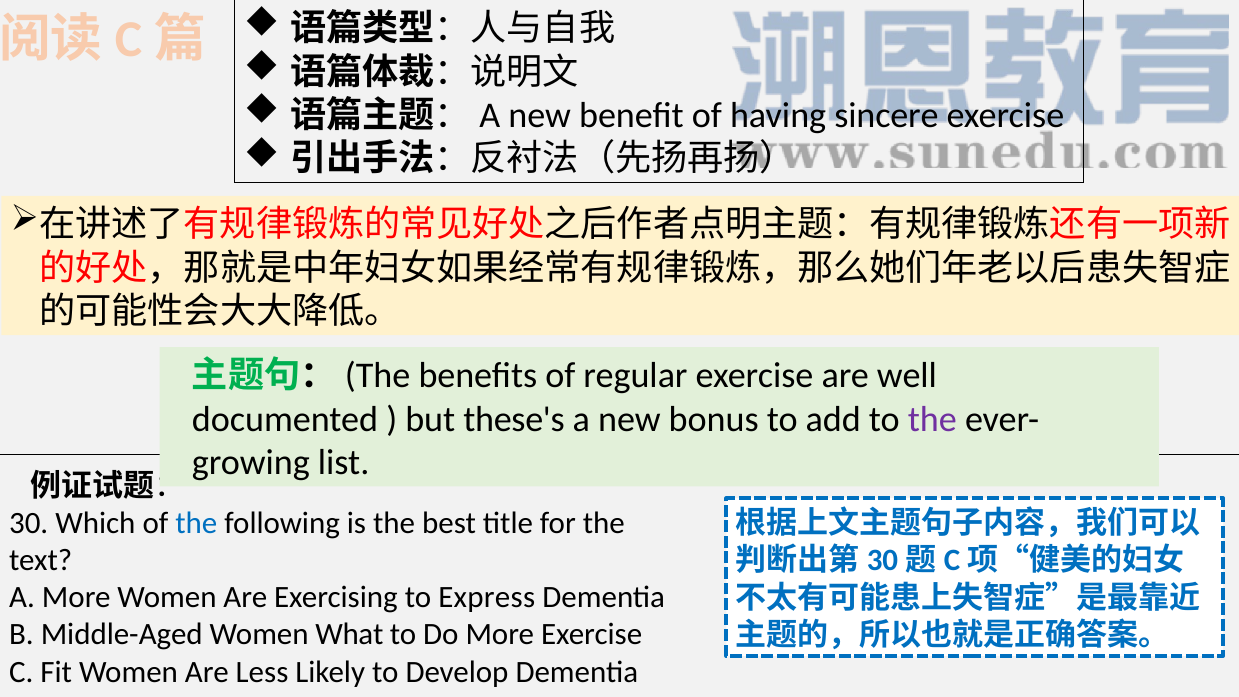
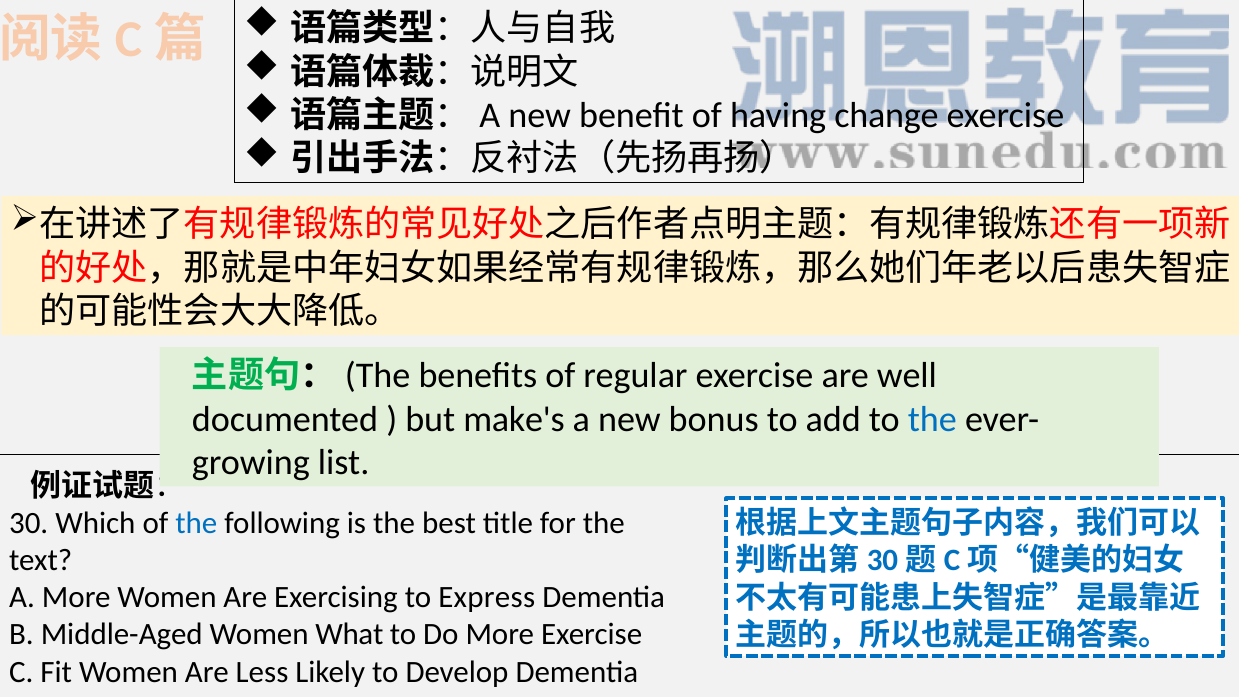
sincere: sincere -> change (886, 116)
these's: these's -> make's (514, 419)
the colour: purple -> blue (932, 419)
